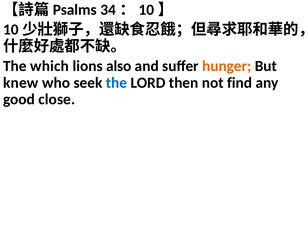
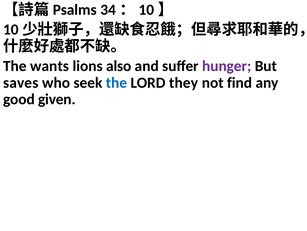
which: which -> wants (50, 66)
hunger colour: orange -> purple (227, 66)
knew: knew -> saves (21, 82)
then: then -> they (184, 82)
close: close -> given (57, 99)
